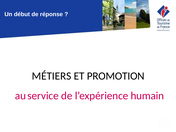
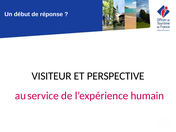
MÉTIERS: MÉTIERS -> VISITEUR (52, 76)
PROMOTION: PROMOTION -> PERSPECTIVE (116, 76)
